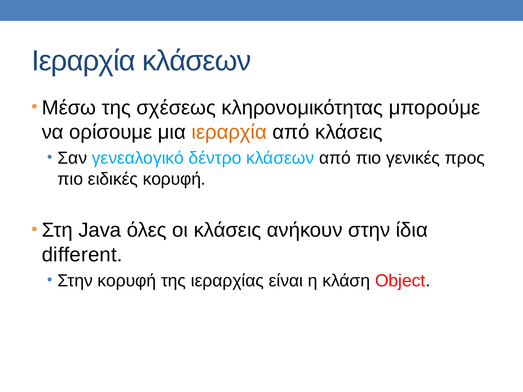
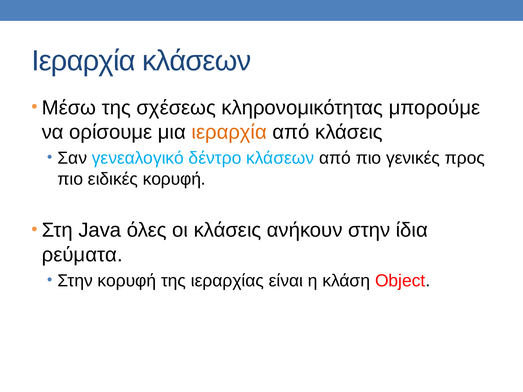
different: different -> ρεύματα (82, 255)
